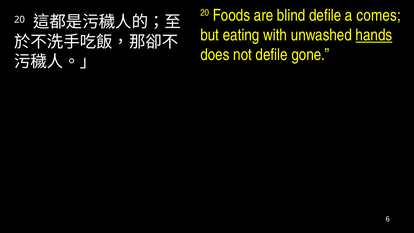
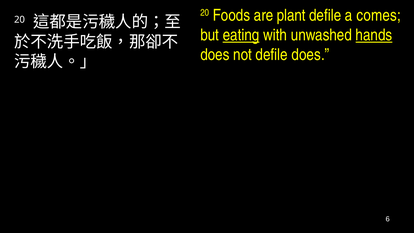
blind: blind -> plant (291, 15)
eating underline: none -> present (241, 35)
defile gone: gone -> does (310, 55)
